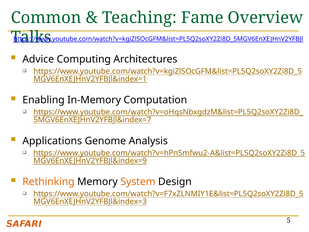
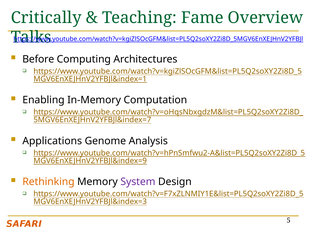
Common: Common -> Critically (46, 18)
Advice: Advice -> Before (38, 59)
System colour: orange -> purple (138, 182)
